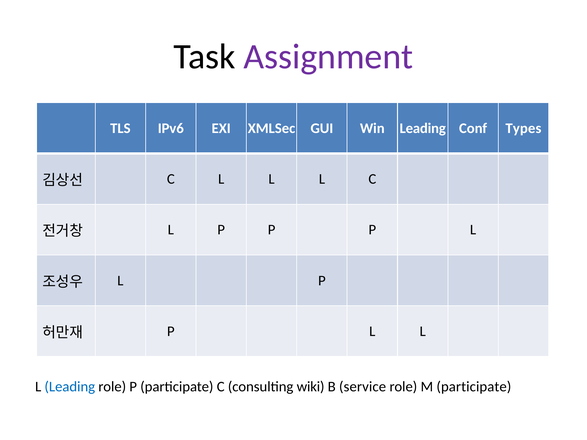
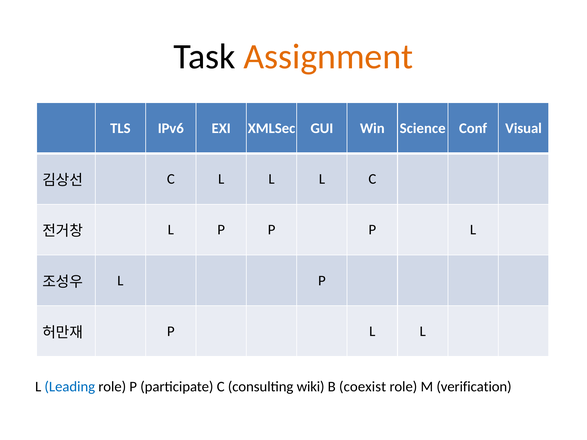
Assignment colour: purple -> orange (328, 57)
Win Leading: Leading -> Science (423, 128)
Types: Types -> Visual (523, 128)
service: service -> coexist (363, 387)
M participate: participate -> verification (474, 387)
